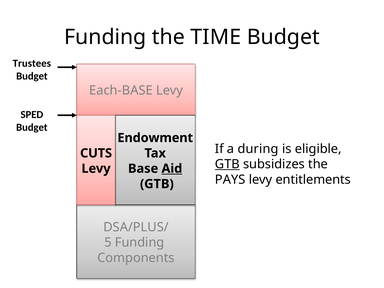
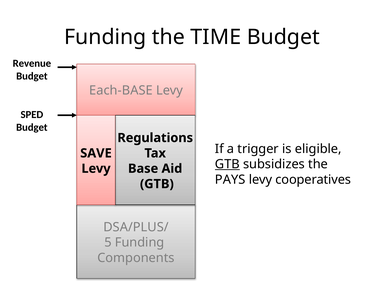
Trustees: Trustees -> Revenue (32, 63)
Endowment: Endowment -> Regulations (155, 138)
during: during -> trigger (258, 149)
CUTS: CUTS -> SAVE (96, 153)
Aid underline: present -> none (172, 169)
entitlements: entitlements -> cooperatives (313, 180)
